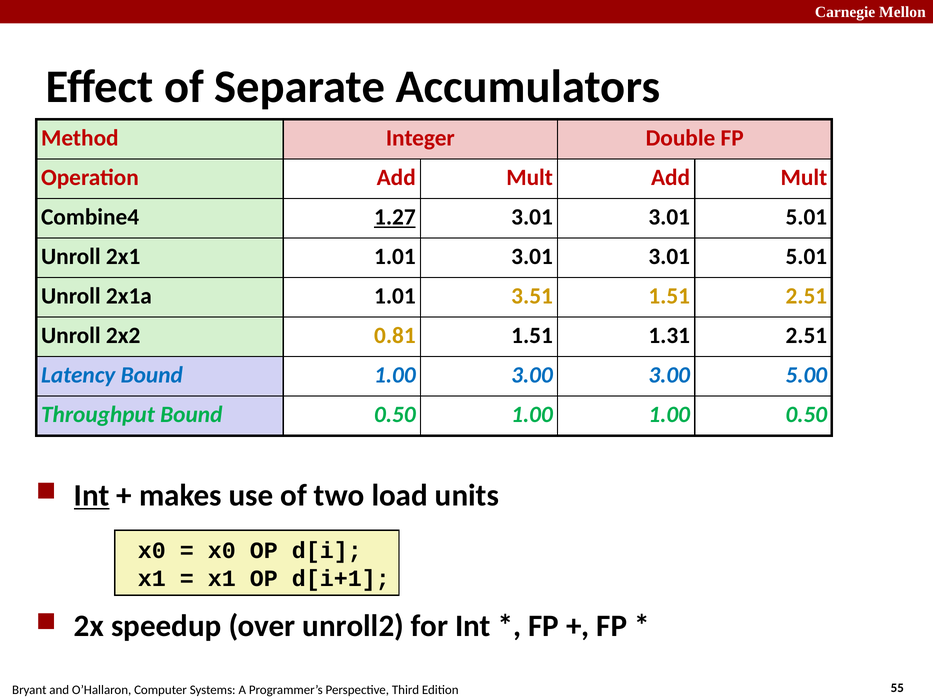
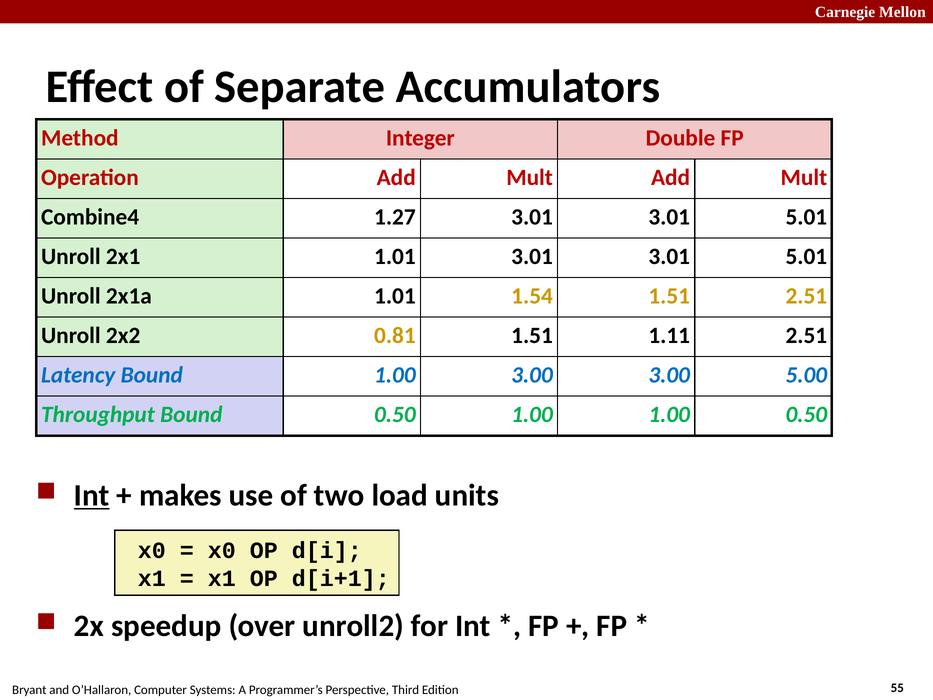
1.27 underline: present -> none (395, 217)
3.51: 3.51 -> 1.54 (532, 296)
1.31: 1.31 -> 1.11 (669, 336)
